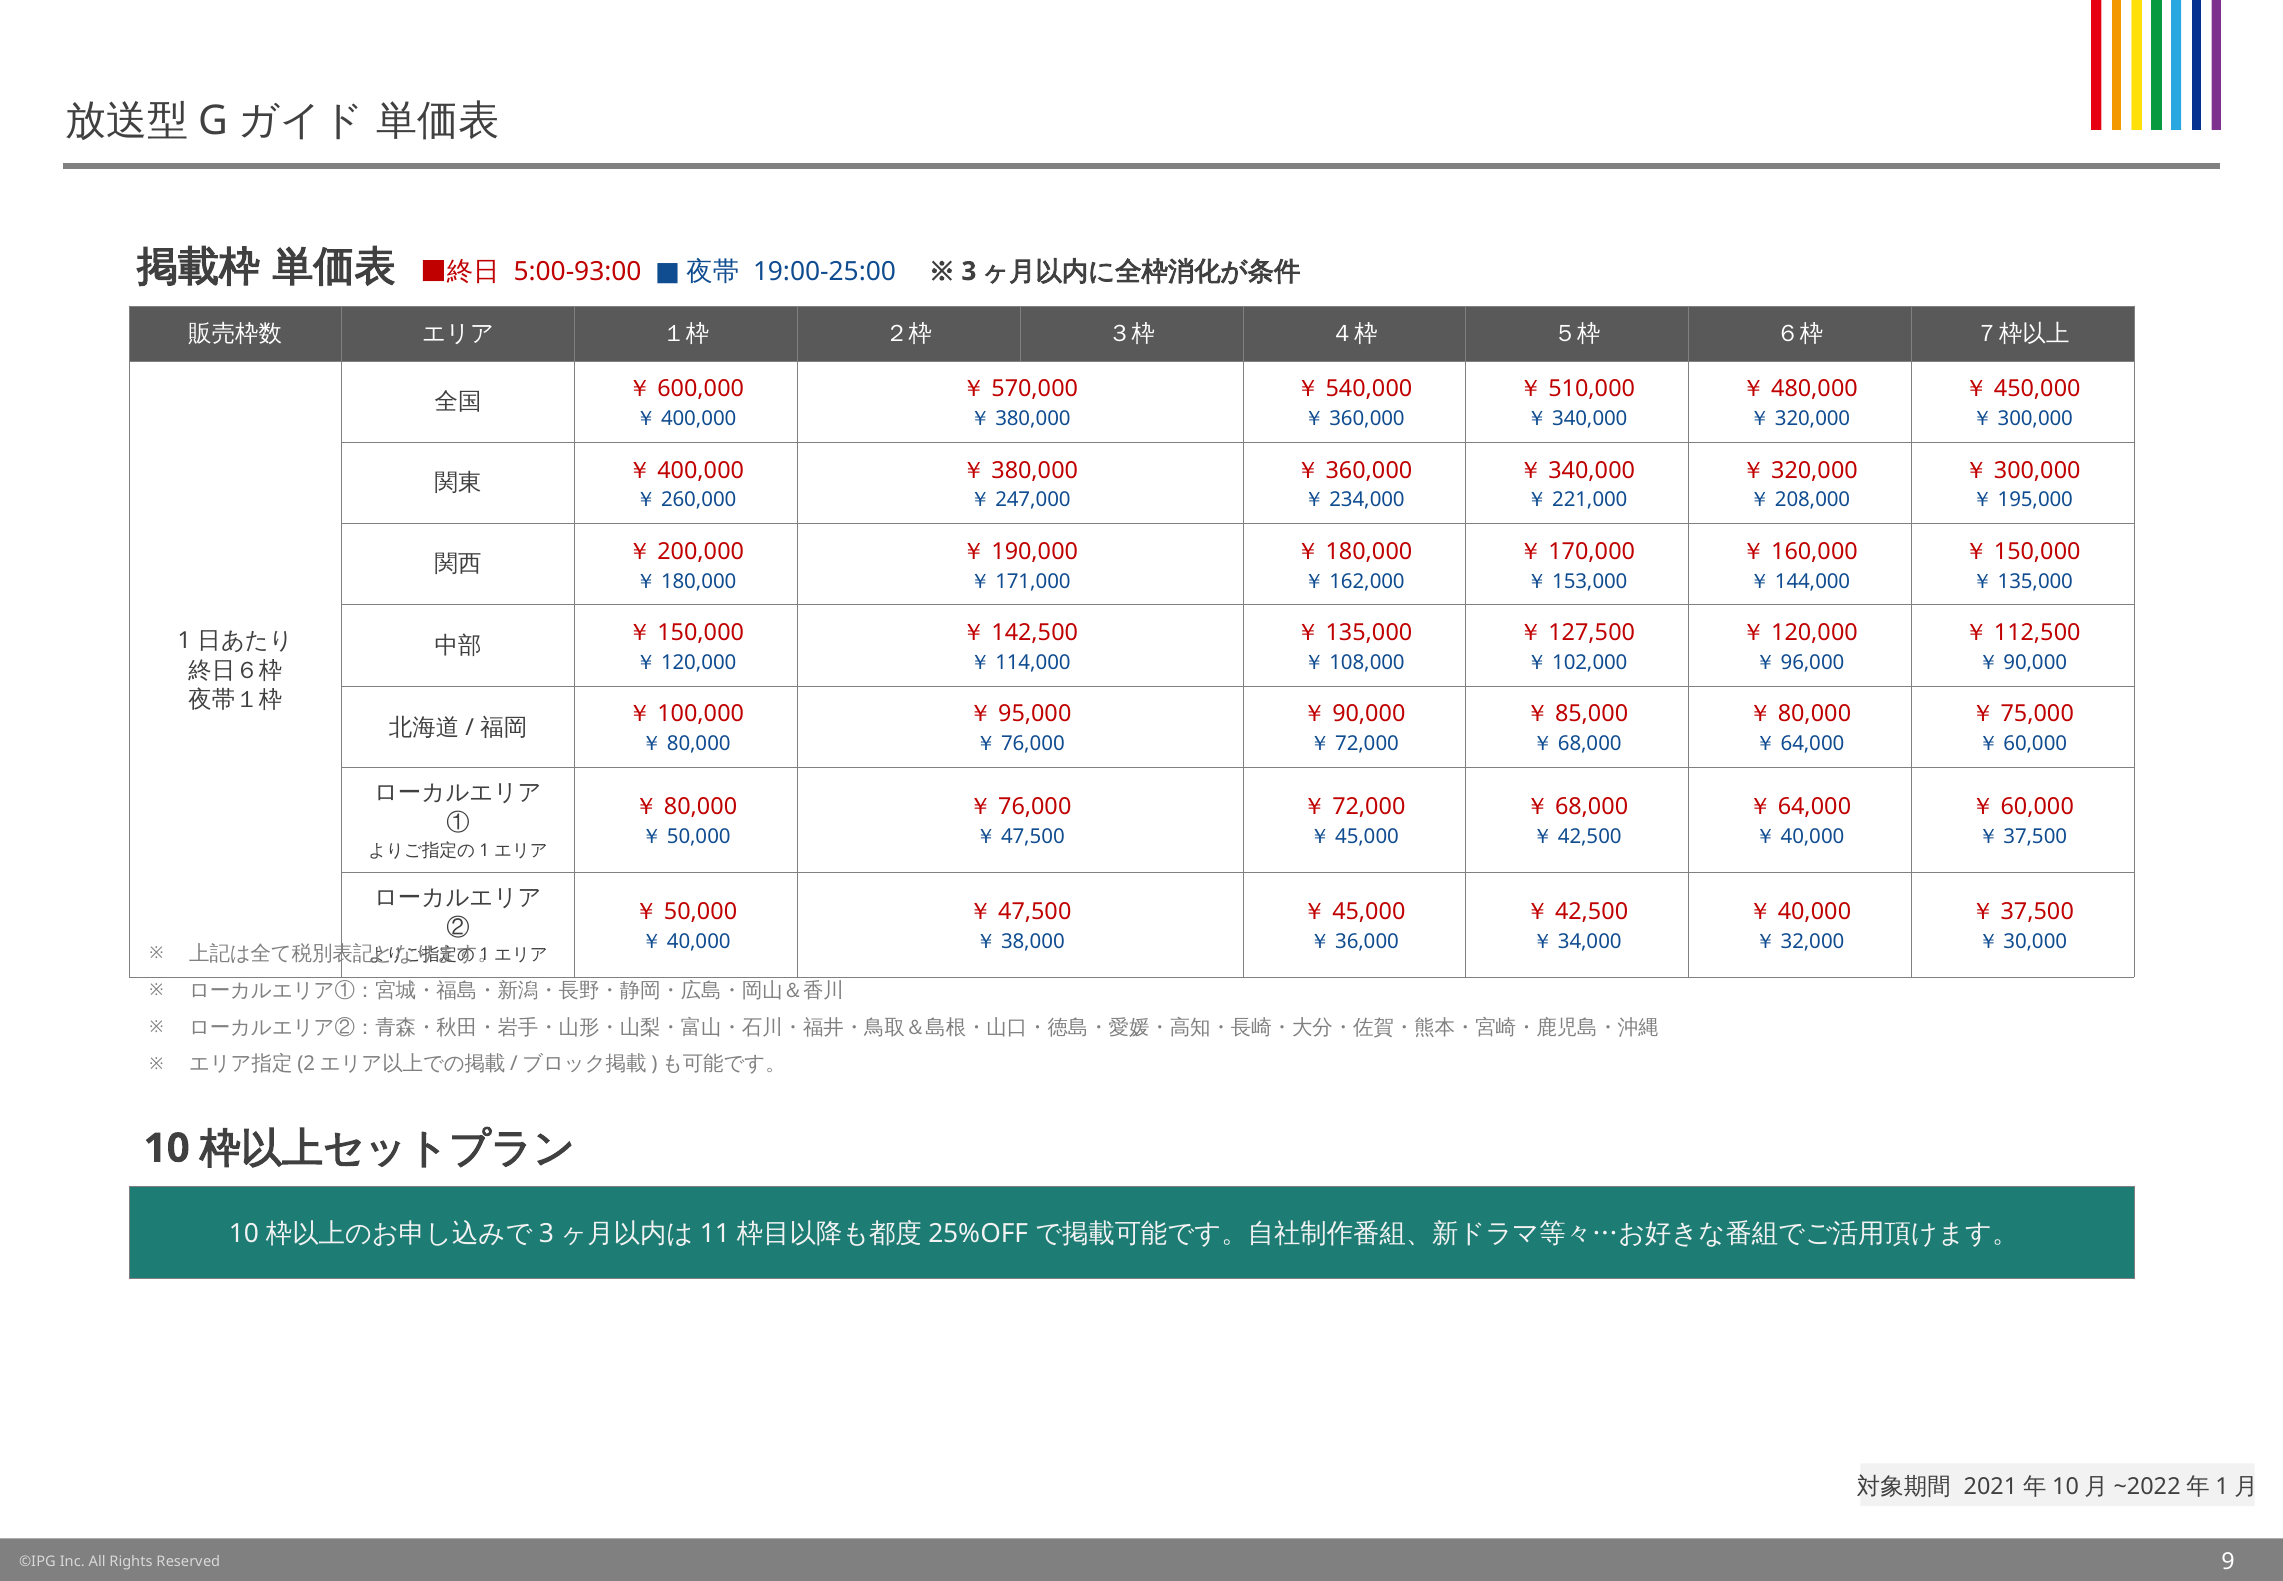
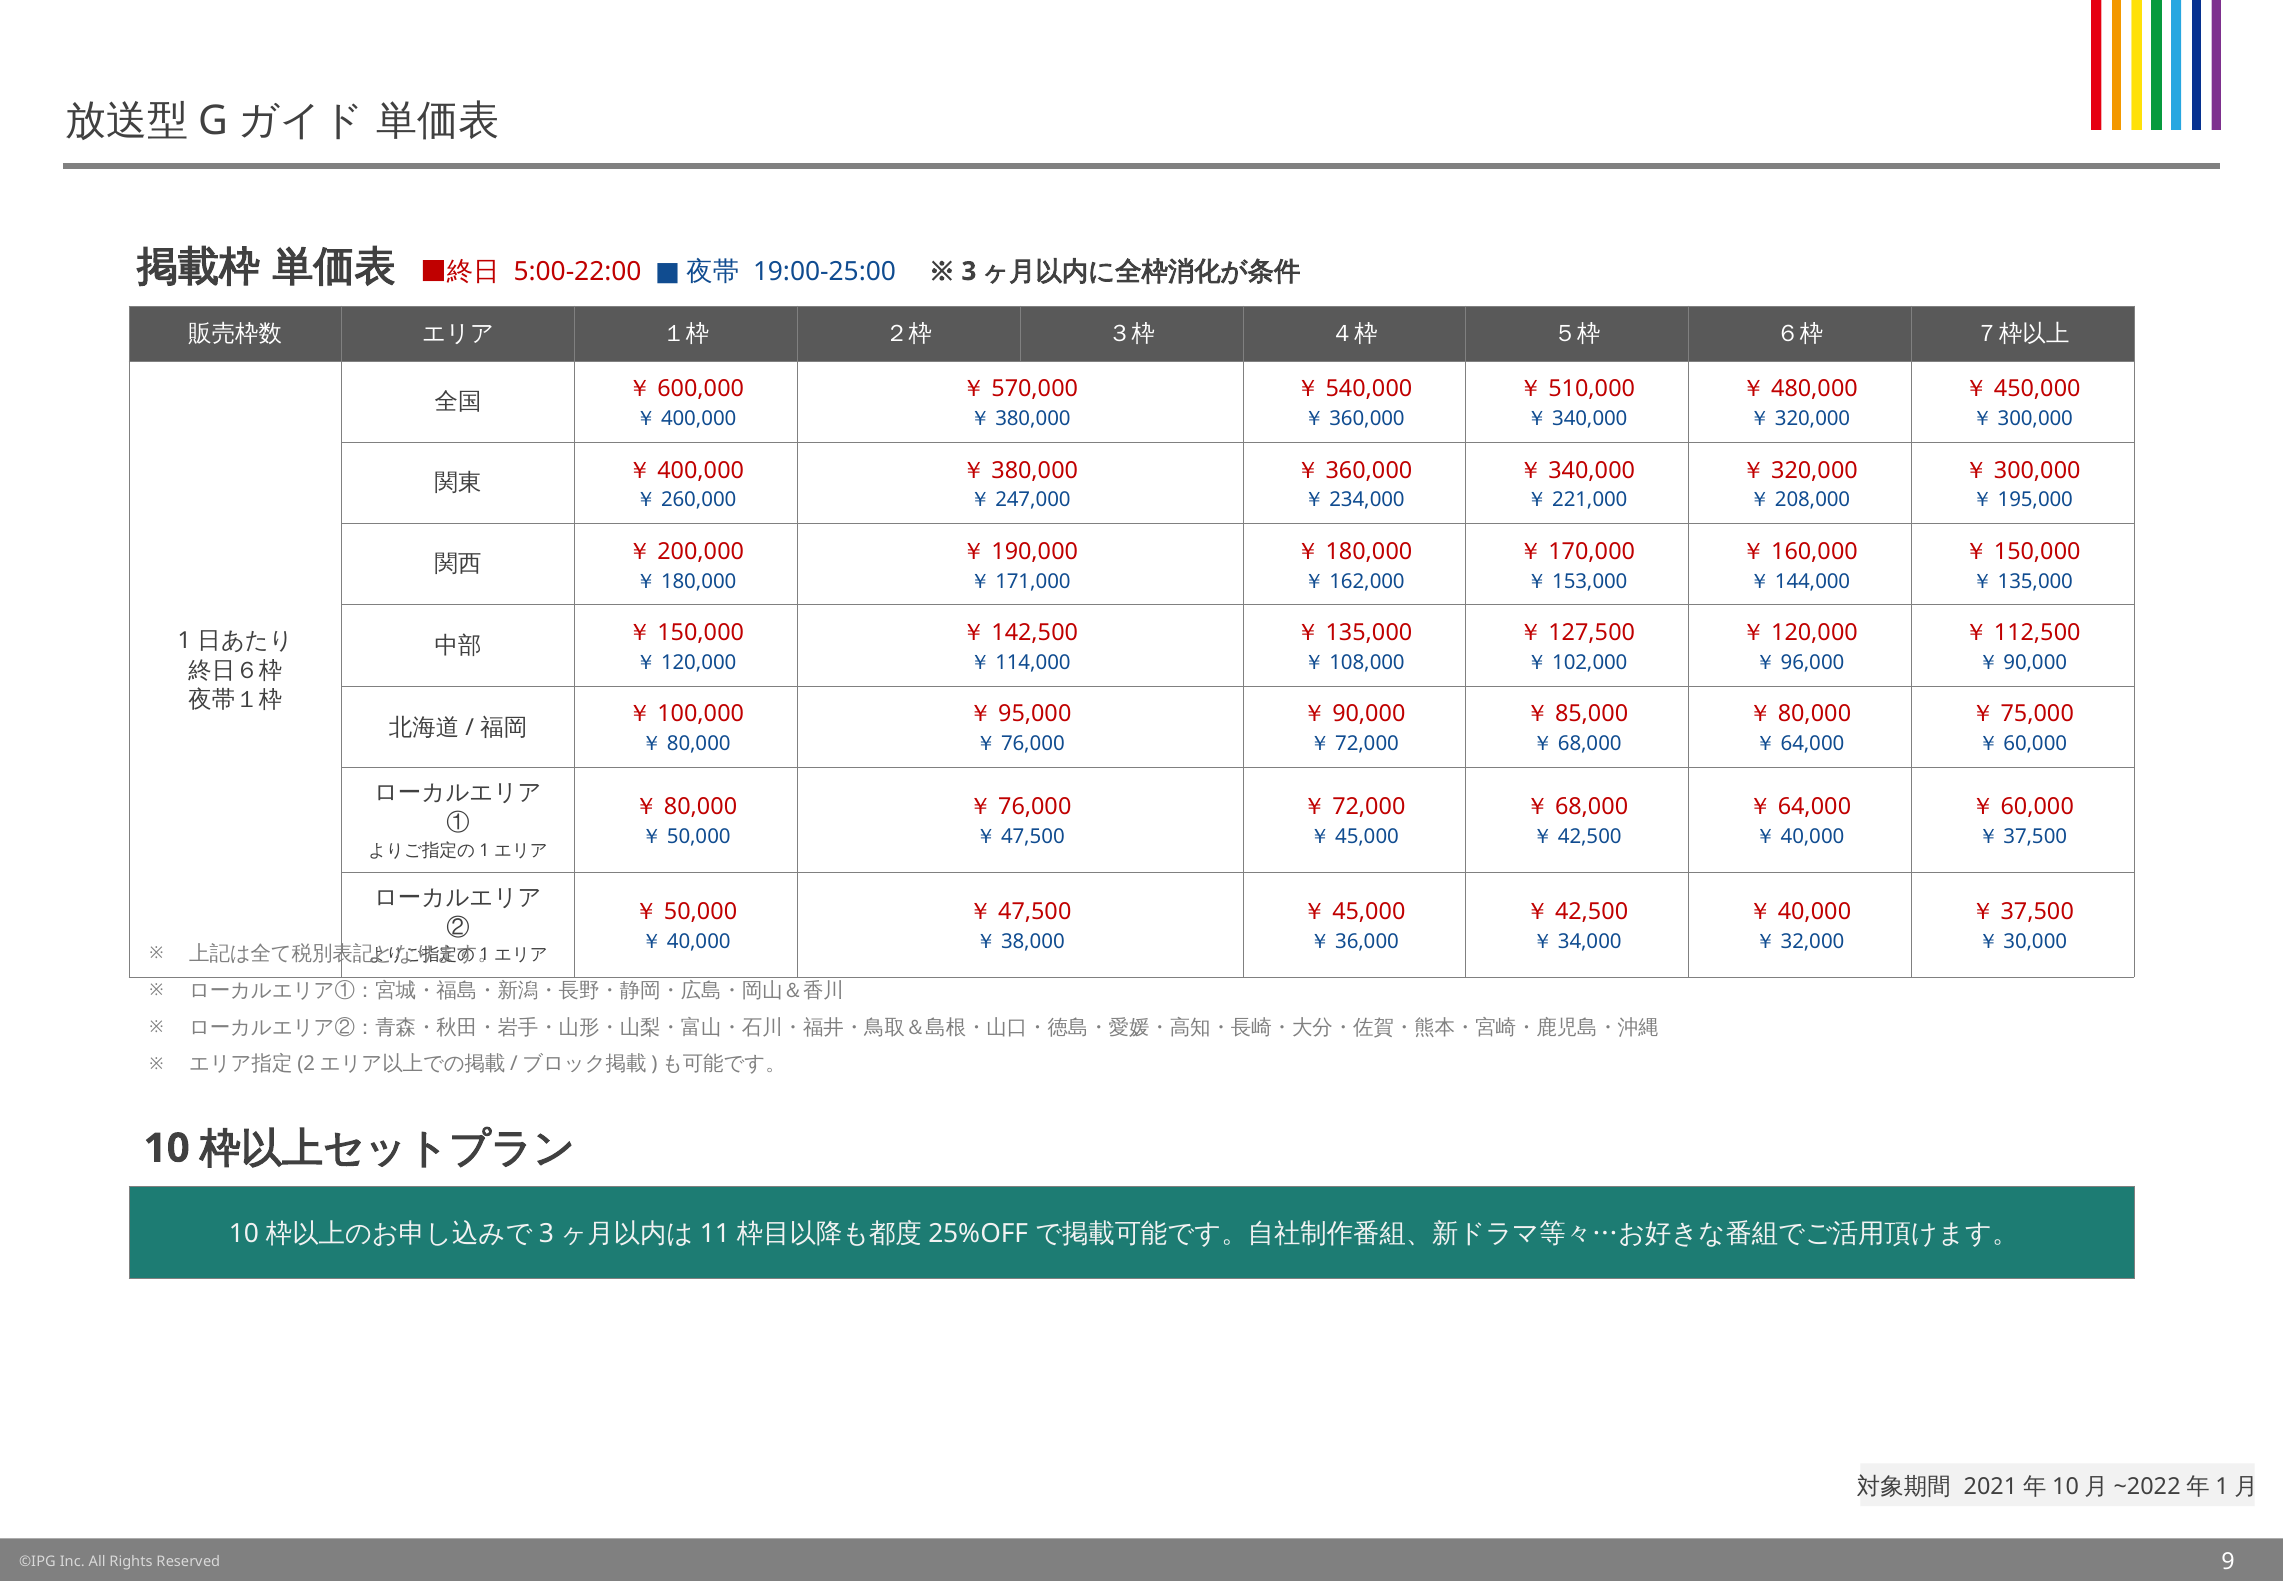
5:00-93:00: 5:00-93:00 -> 5:00-22:00 (578, 271)
